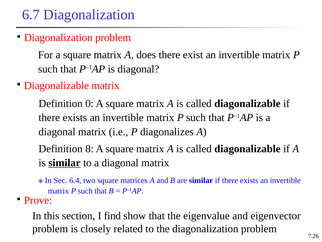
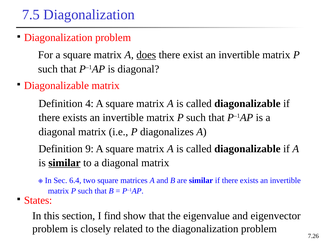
6.7: 6.7 -> 7.5 (31, 15)
does underline: none -> present (146, 55)
0: 0 -> 4 (89, 103)
8: 8 -> 9 (89, 148)
Prove: Prove -> States (38, 200)
